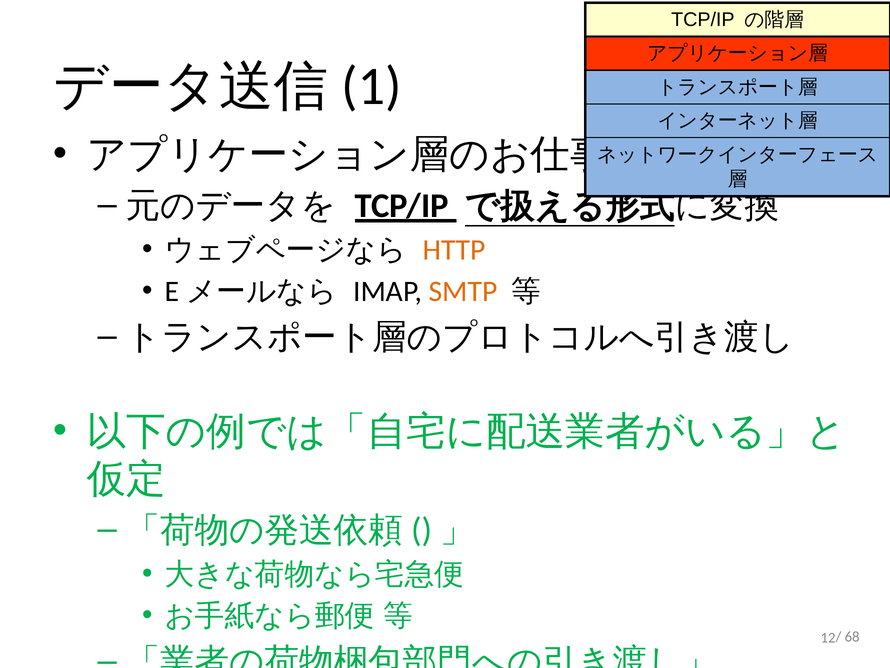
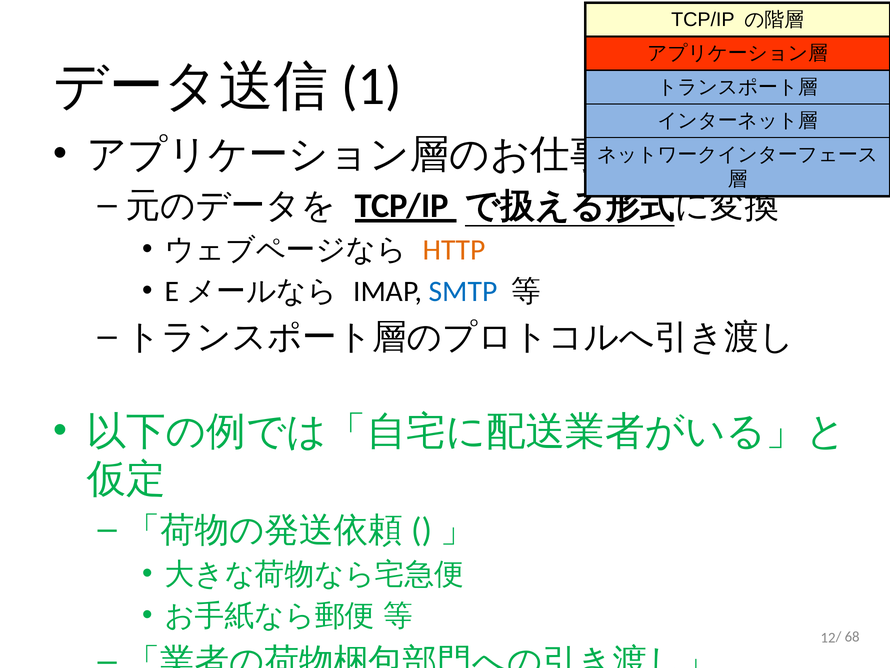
SMTP colour: orange -> blue (463, 291)
